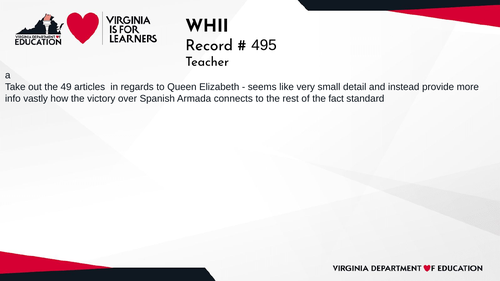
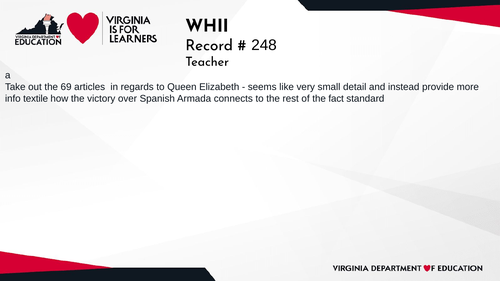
495: 495 -> 248 (264, 45)
49: 49 -> 69 (66, 87)
vastly: vastly -> textile (36, 99)
